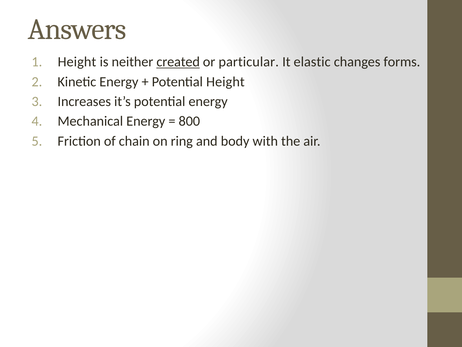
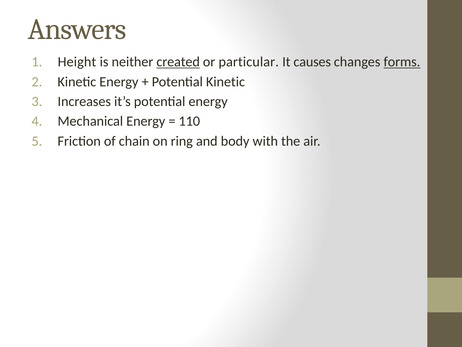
elastic: elastic -> causes (312, 62)
forms underline: none -> present (402, 62)
Potential Height: Height -> Kinetic (226, 82)
800: 800 -> 110 (189, 121)
